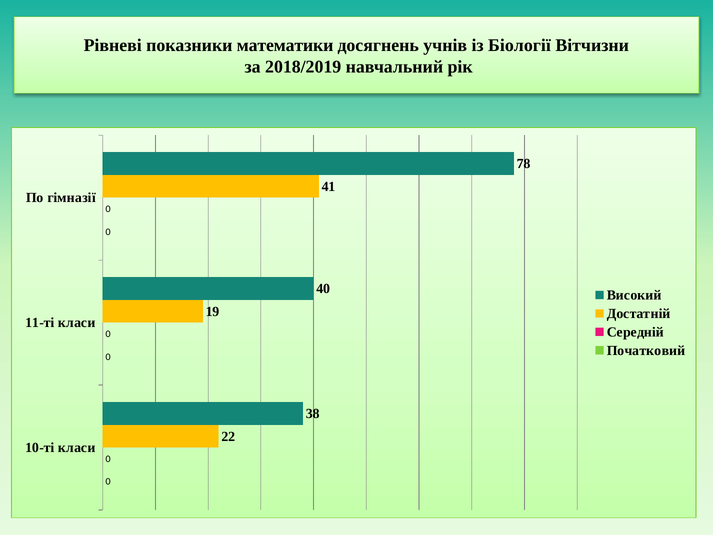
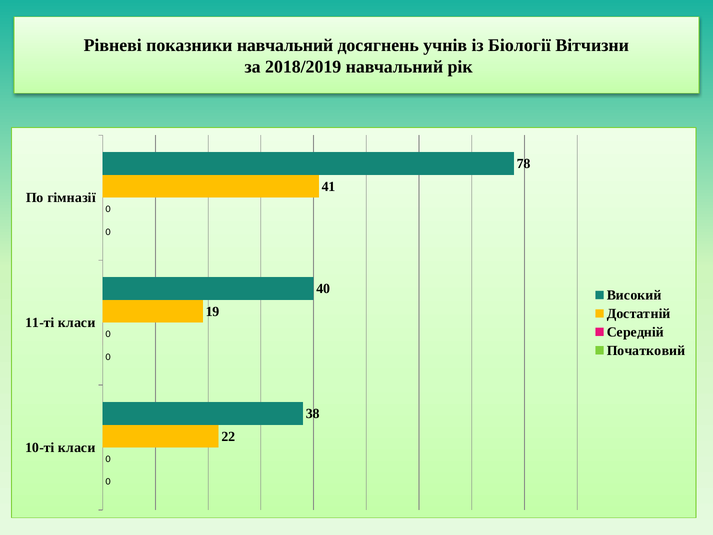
показники математики: математики -> навчальний (285, 46)
